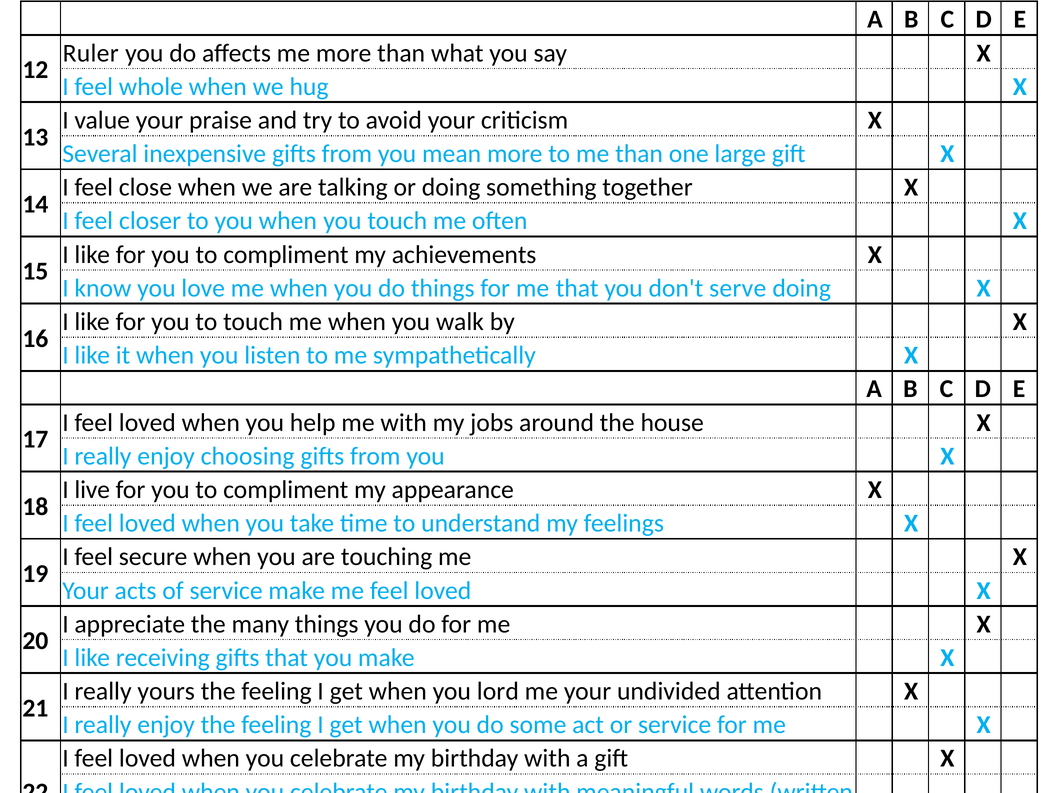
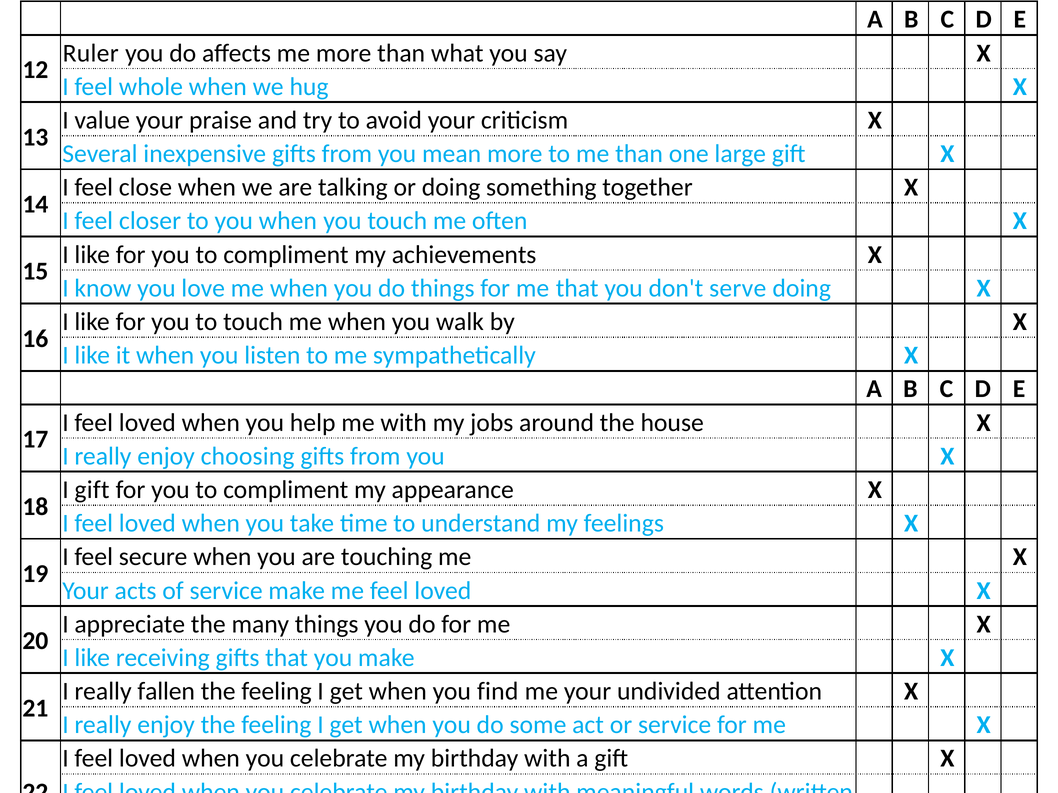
I live: live -> gift (92, 490)
yours: yours -> fallen (166, 692)
lord: lord -> find (498, 692)
